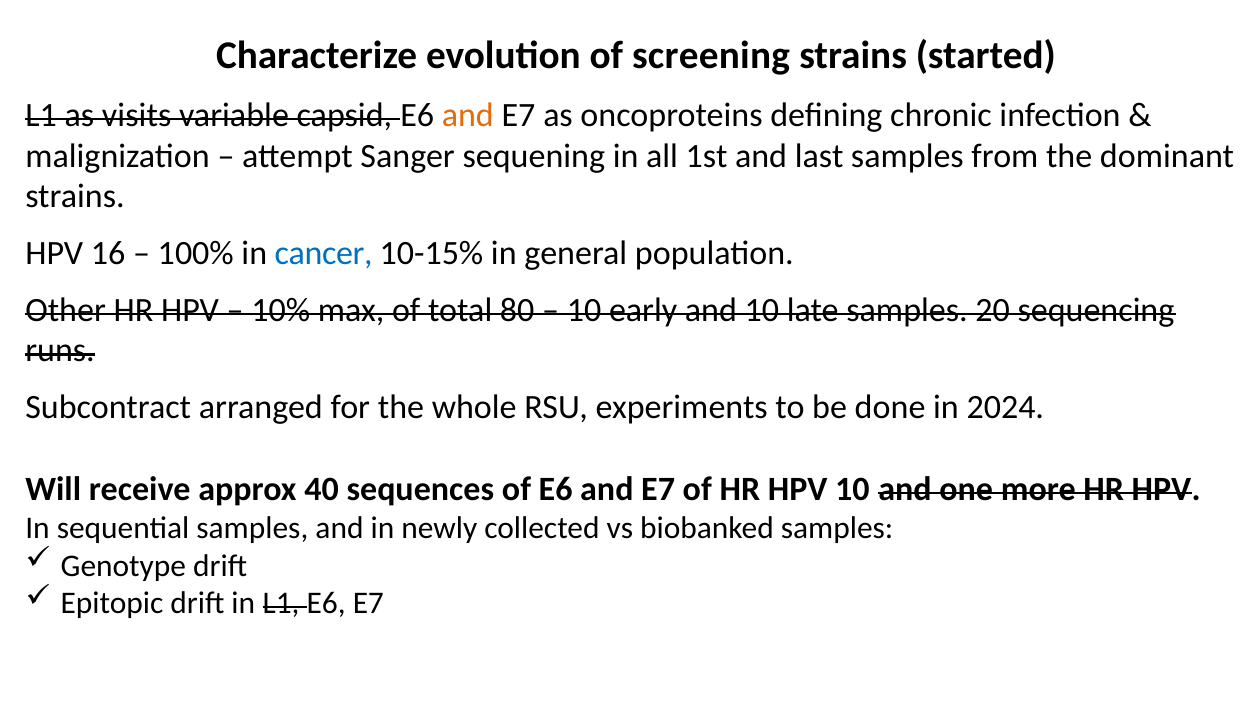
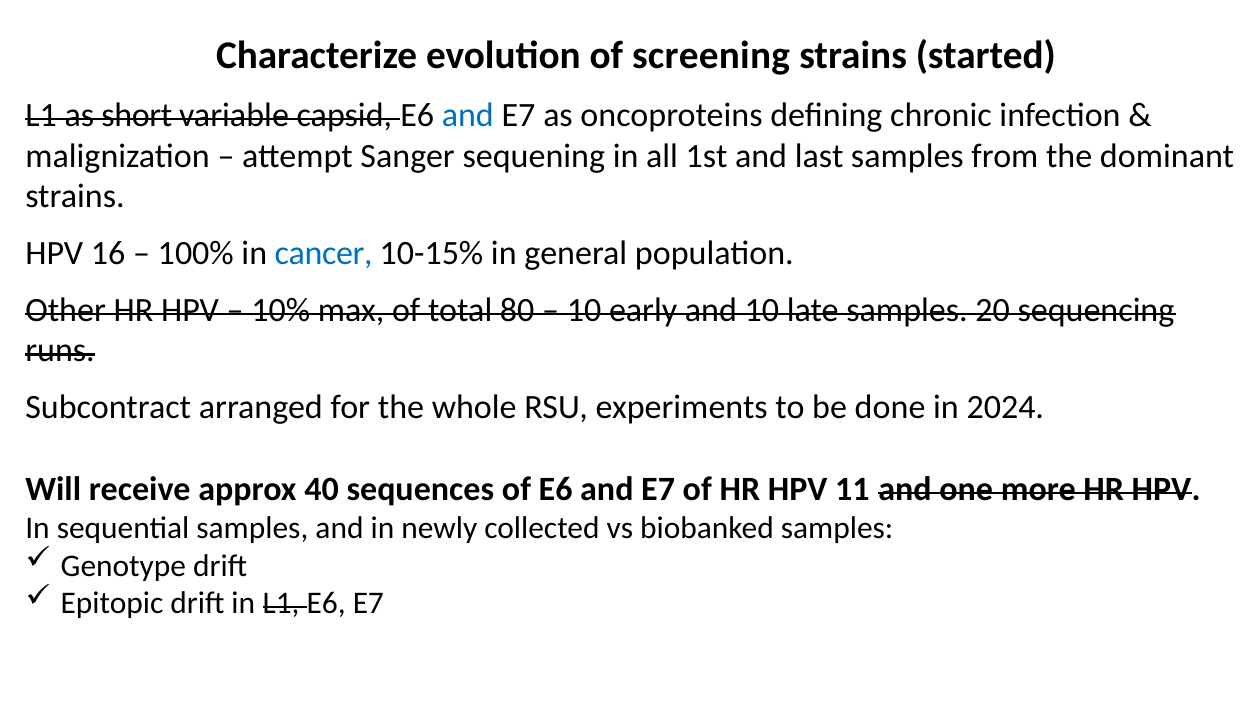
visits: visits -> short (137, 115)
and colour: orange -> blue (468, 115)
HPV 10: 10 -> 11 (852, 489)
